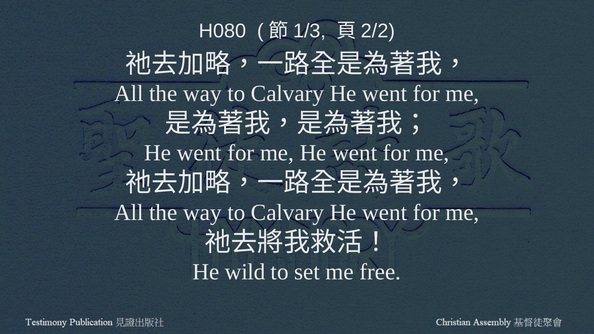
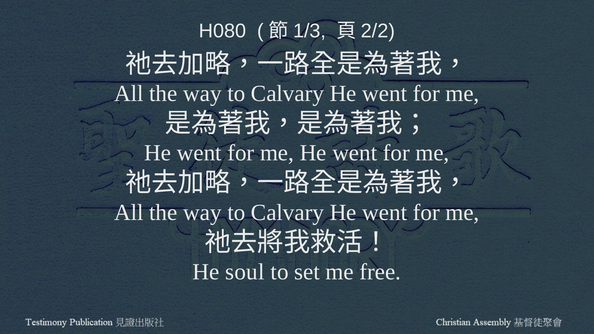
wild: wild -> soul (245, 272)
